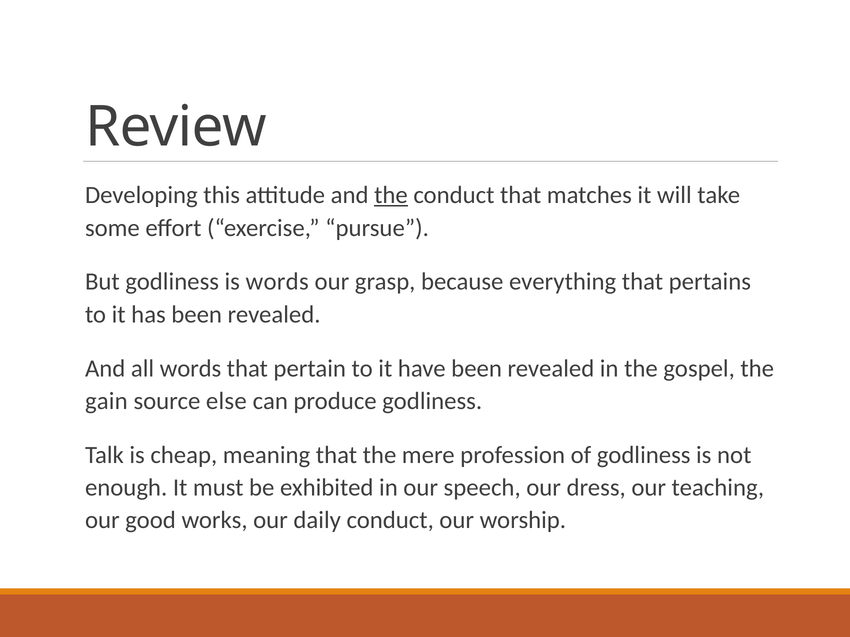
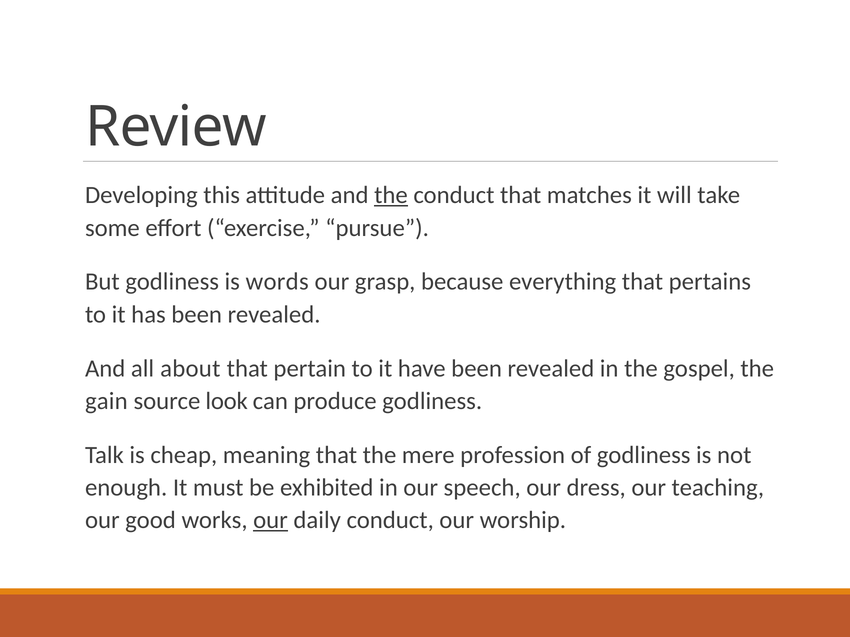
all words: words -> about (190, 369)
else: else -> look (227, 401)
our underline: none -> present (270, 521)
